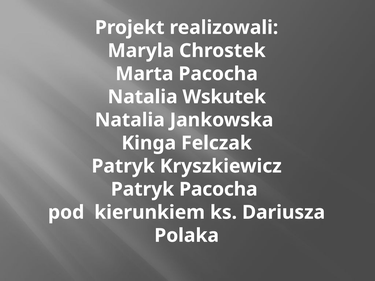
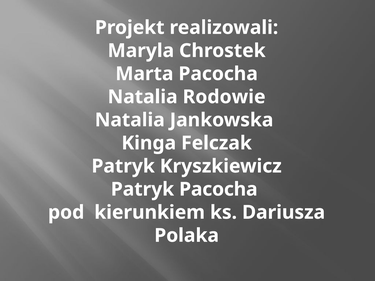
Wskutek: Wskutek -> Rodowie (224, 97)
